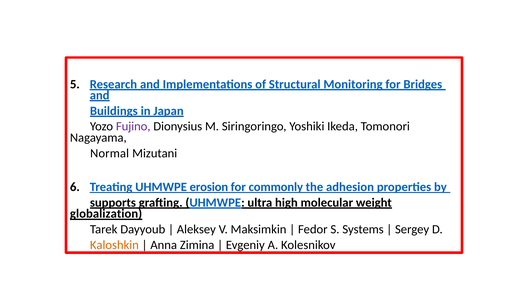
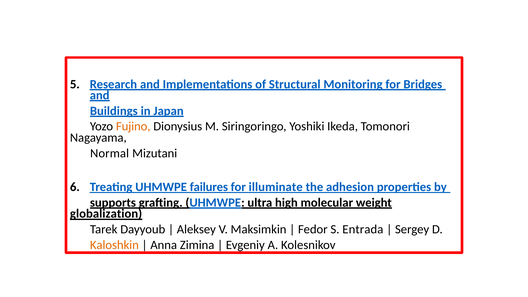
Fujino colour: purple -> orange (133, 126)
erosion: erosion -> failures (209, 187)
commonly: commonly -> illuminate (276, 187)
Systems: Systems -> Entrada (363, 229)
